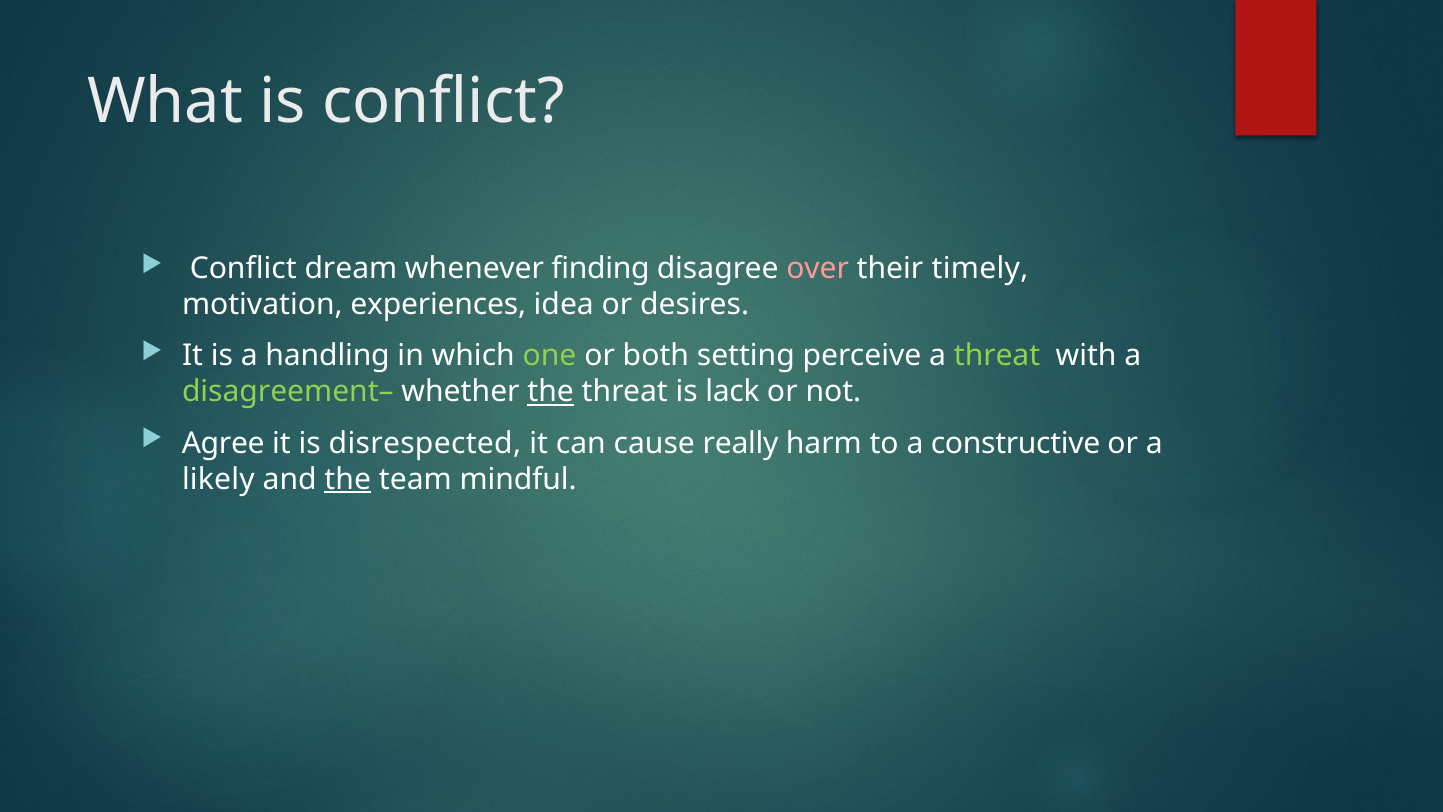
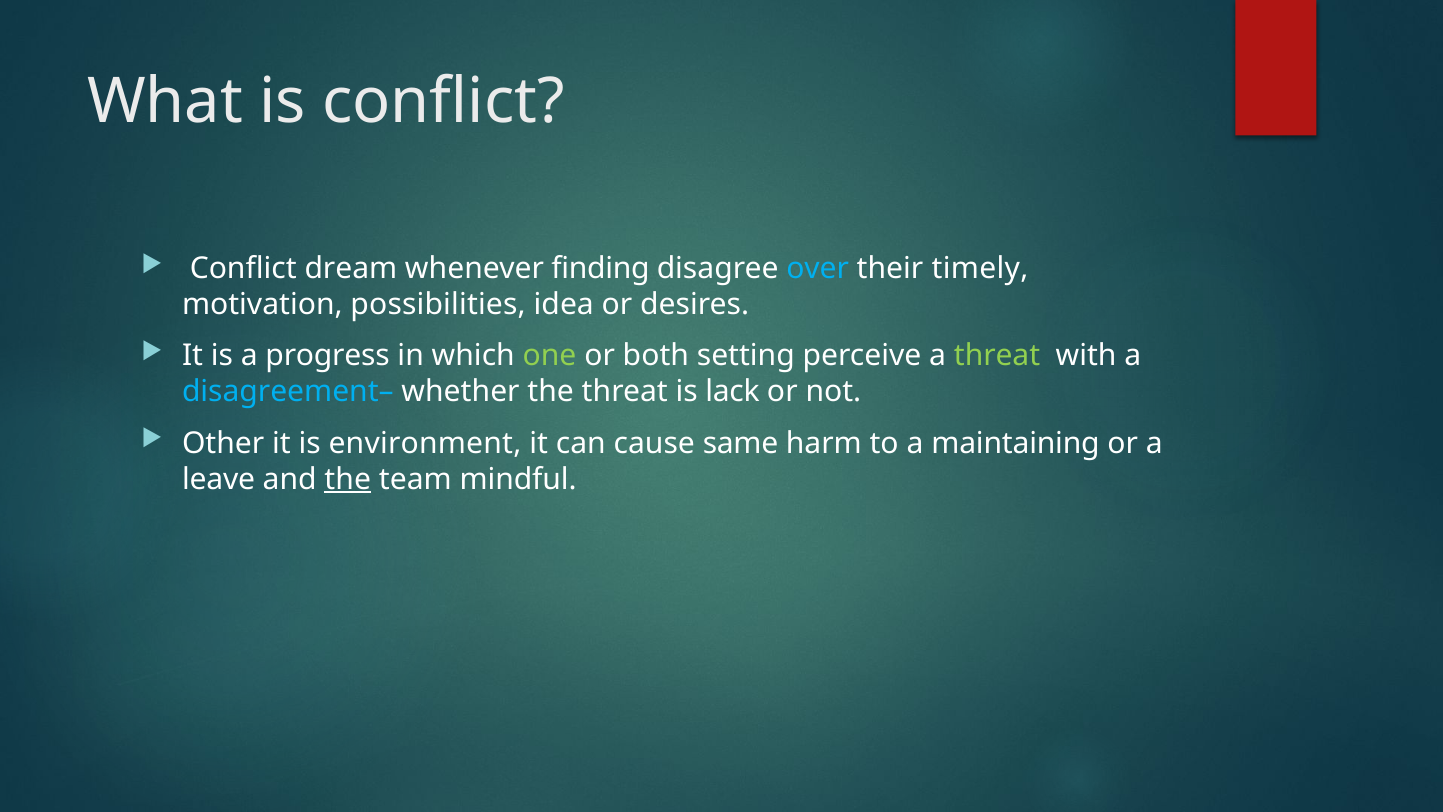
over colour: pink -> light blue (818, 269)
experiences: experiences -> possibilities (438, 305)
handling: handling -> progress (328, 356)
disagreement– colour: light green -> light blue (288, 392)
the underline: present -> none (551, 392)
Agree: Agree -> Other (223, 443)
disrespected: disrespected -> environment (425, 443)
really: really -> same (741, 443)
constructive: constructive -> maintaining (1016, 443)
likely: likely -> leave (219, 479)
